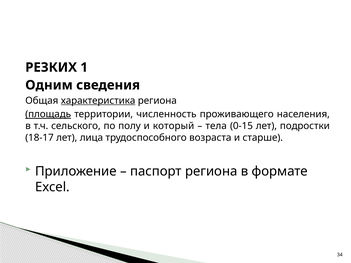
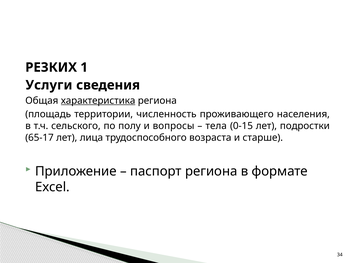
Одним: Одним -> Услуги (49, 85)
площадь underline: present -> none (48, 114)
который: который -> вопросы (174, 126)
18-17: 18-17 -> 65-17 (39, 138)
